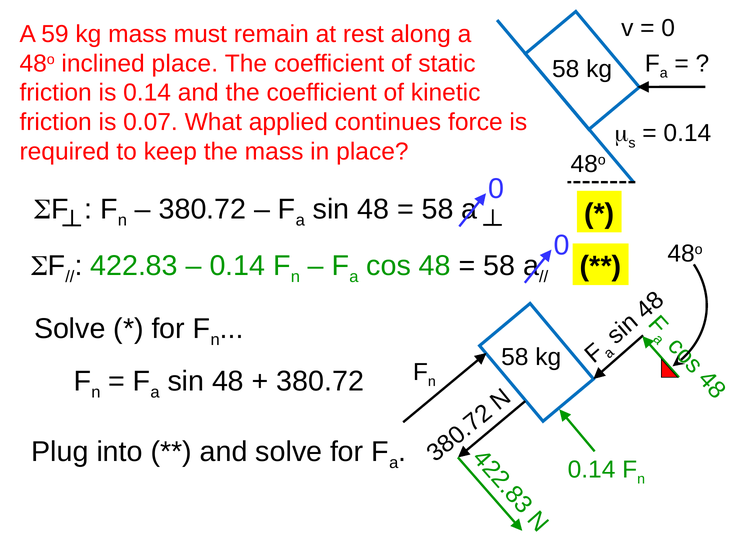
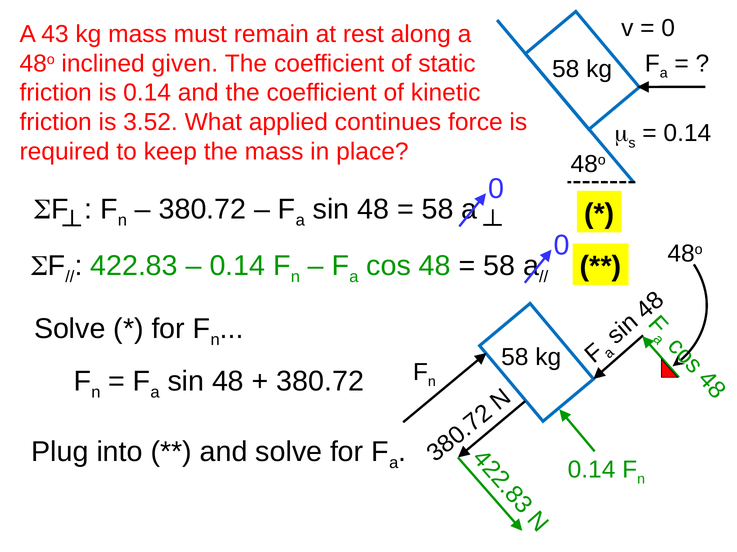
59: 59 -> 43 (55, 34)
inclined place: place -> given (185, 64)
0.07: 0.07 -> 3.52 (150, 122)
